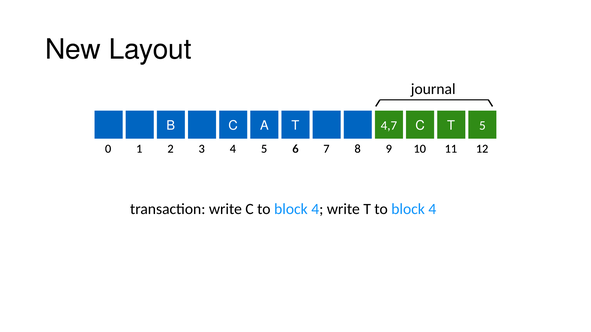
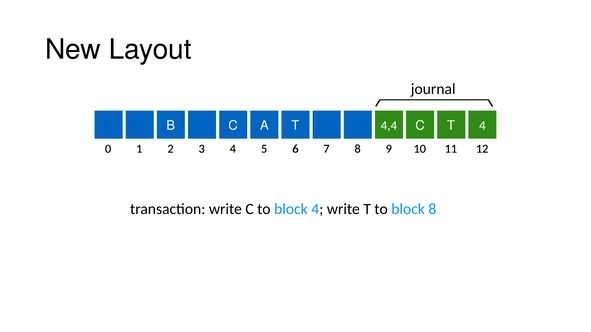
4,7: 4,7 -> 4,4 (389, 126)
T 5: 5 -> 4 (482, 126)
T to block 4: 4 -> 8 (432, 209)
